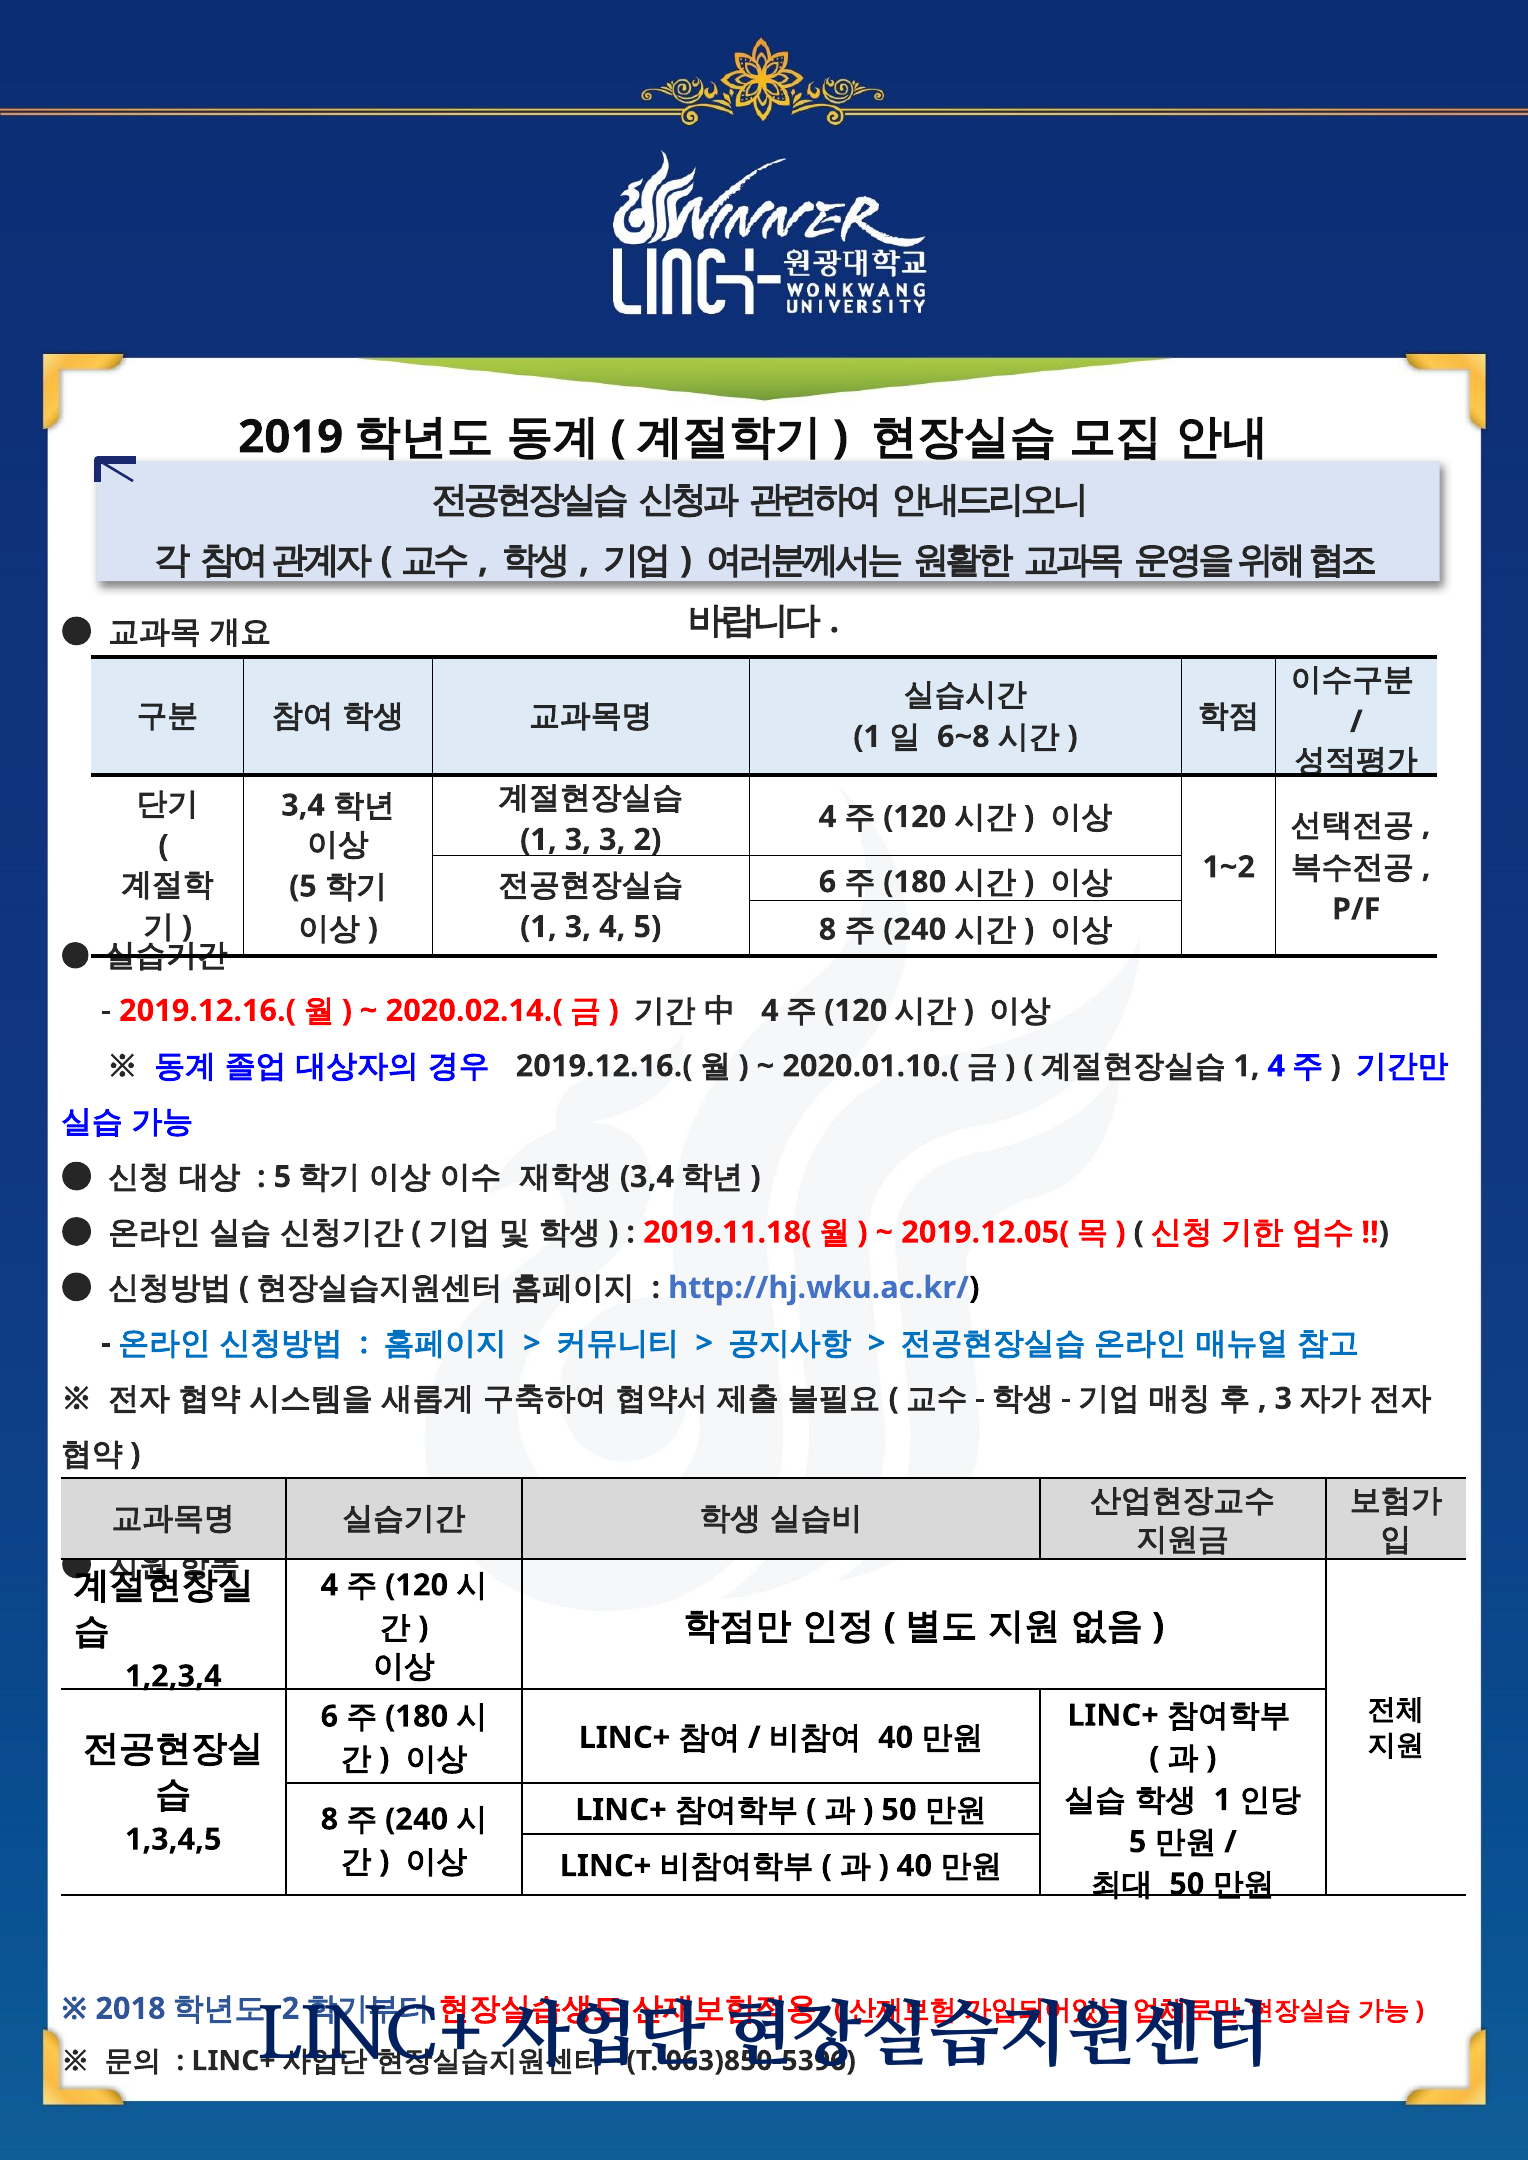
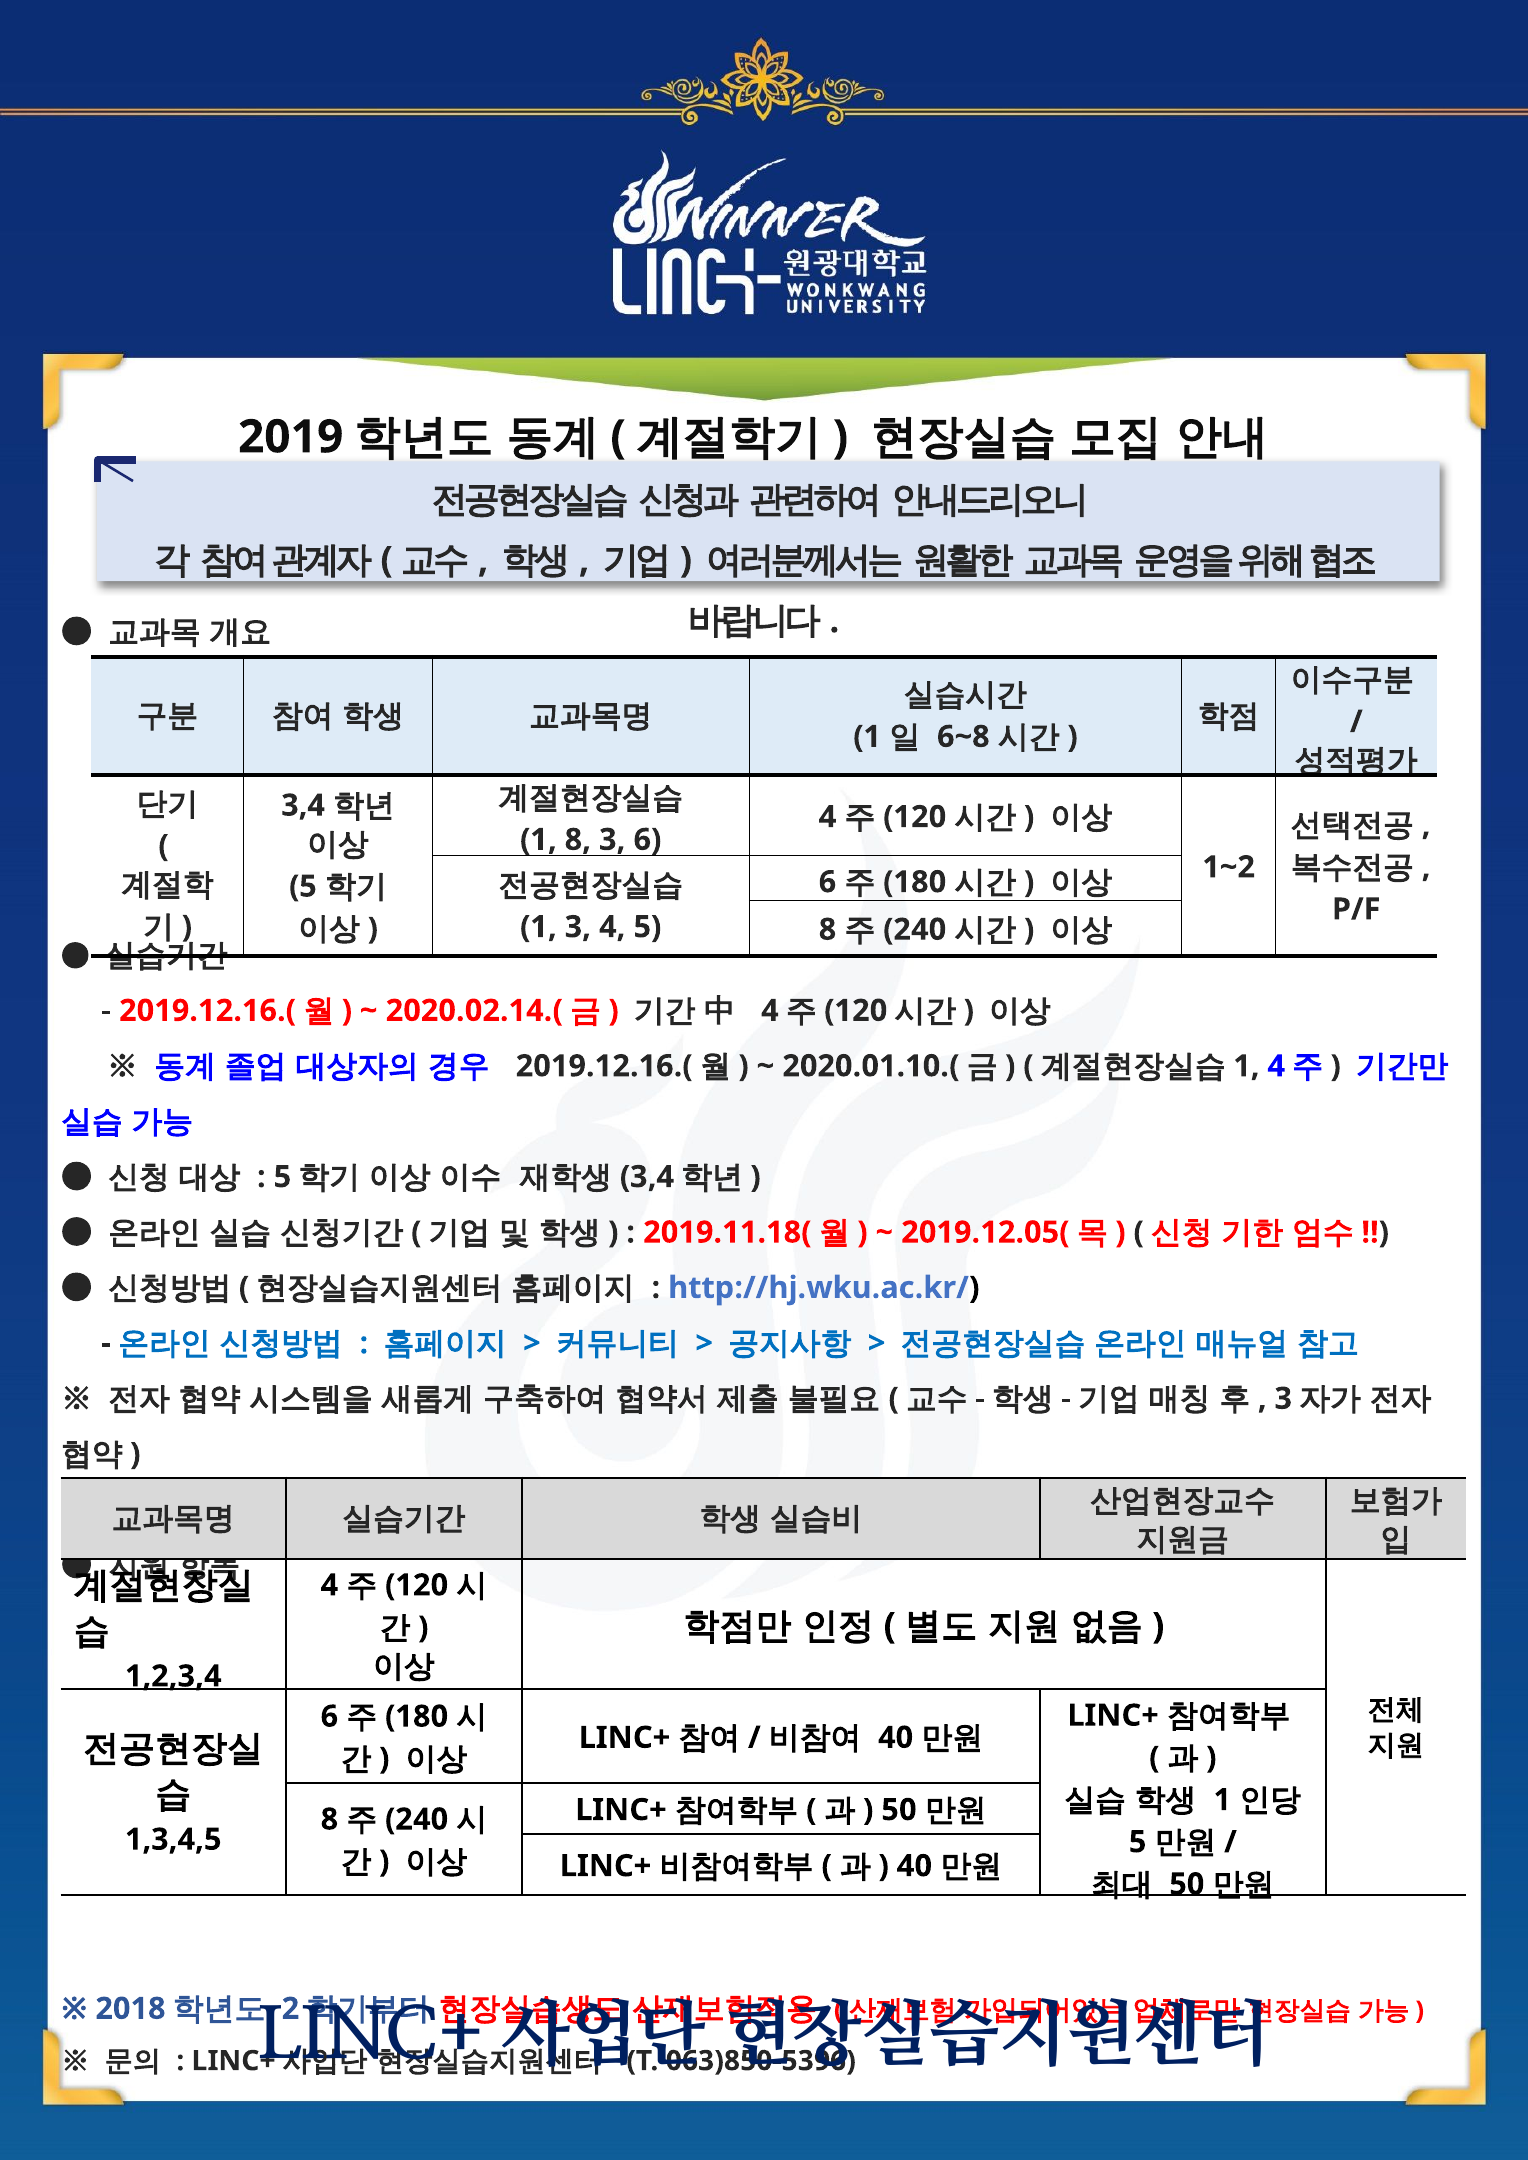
3: 3 -> 8 (578, 840)
3 2: 2 -> 6 (647, 840)
